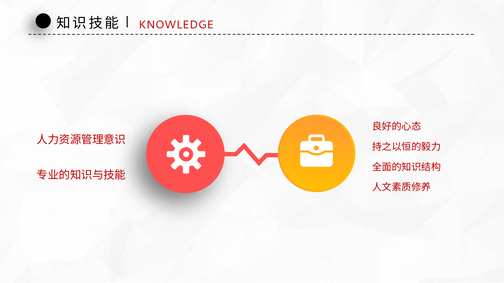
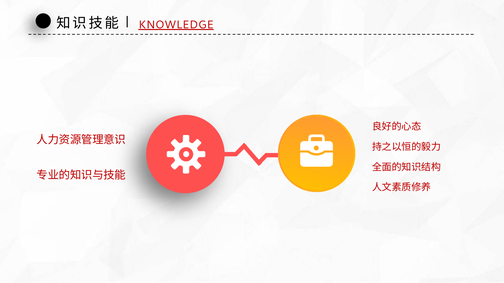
KNOWLEDGE underline: none -> present (176, 25)
